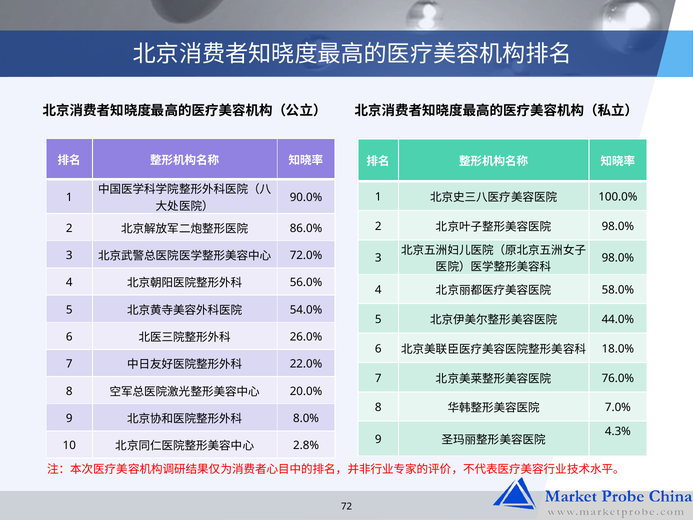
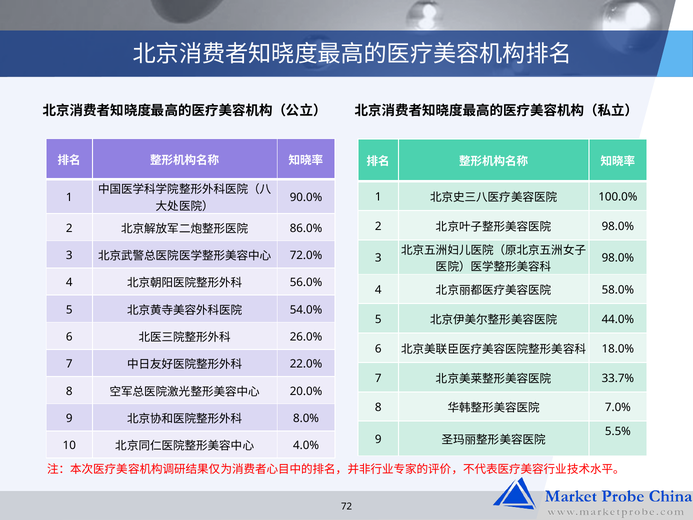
76.0%: 76.0% -> 33.7% (618, 378)
4.3%: 4.3% -> 5.5% (618, 431)
2.8%: 2.8% -> 4.0% (306, 445)
